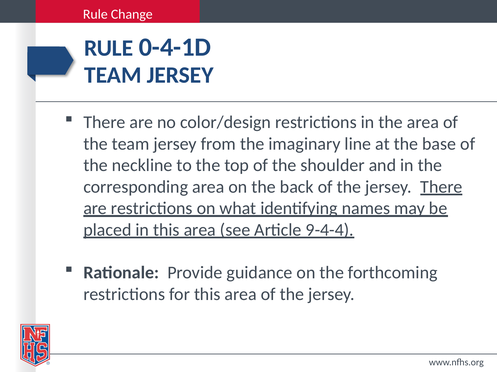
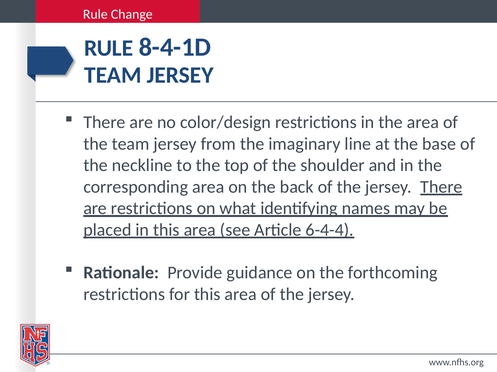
0-4-1D: 0-4-1D -> 8-4-1D (175, 47)
9-4-4: 9-4-4 -> 6-4-4 (330, 230)
